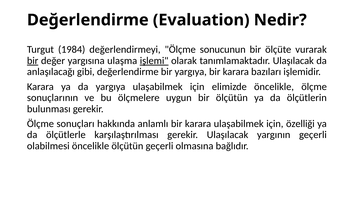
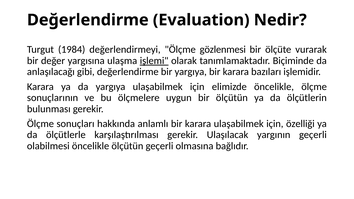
sonucunun: sonucunun -> gözlenmesi (223, 50)
bir underline: present -> none (33, 61)
tanımlamaktadır Ulaşılacak: Ulaşılacak -> Biçiminde (293, 61)
